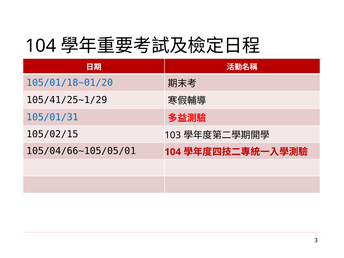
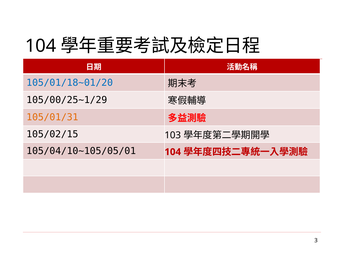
105/41/25~1/29: 105/41/25~1/29 -> 105/00/25~1/29 (67, 100)
105/01/31 colour: blue -> orange (52, 117)
105/04/66~105/05/01: 105/04/66~105/05/01 -> 105/04/10~105/05/01 (81, 151)
